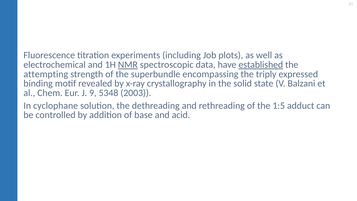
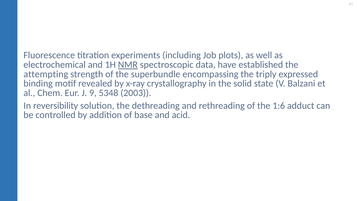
established underline: present -> none (261, 65)
cyclophane: cyclophane -> reversibility (56, 106)
1:5: 1:5 -> 1:6 (279, 106)
